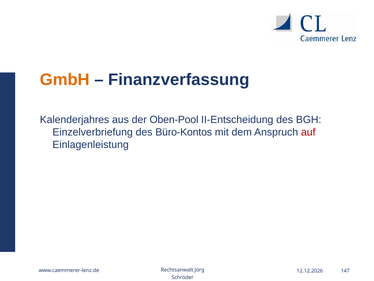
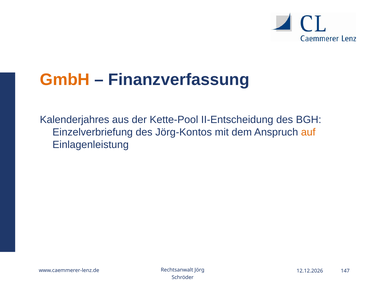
Oben-Pool: Oben-Pool -> Kette-Pool (174, 119)
Büro-Kontos: Büro-Kontos -> Jörg-Kontos (184, 132)
auf colour: red -> orange (308, 132)
